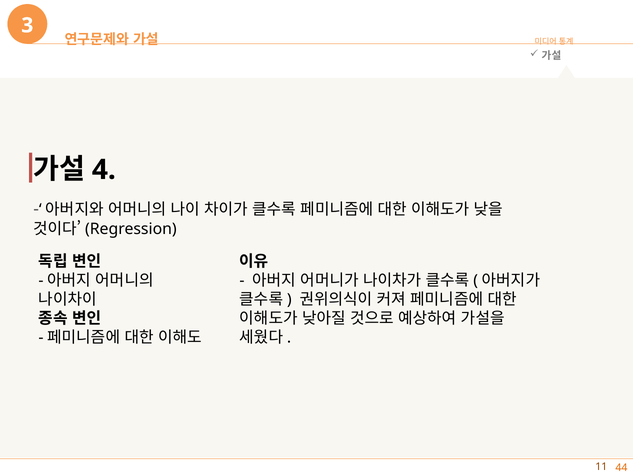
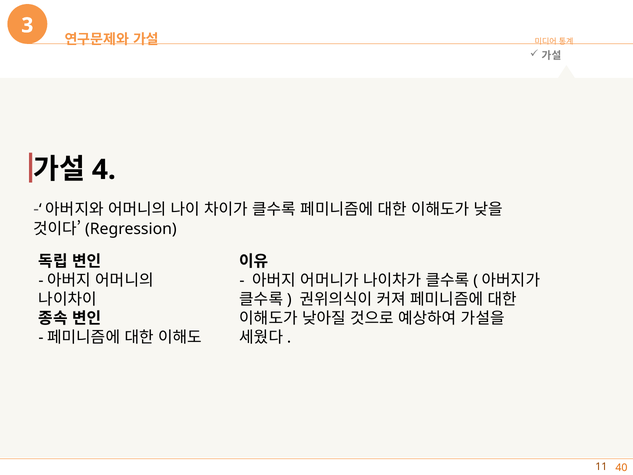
44: 44 -> 40 (621, 467)
